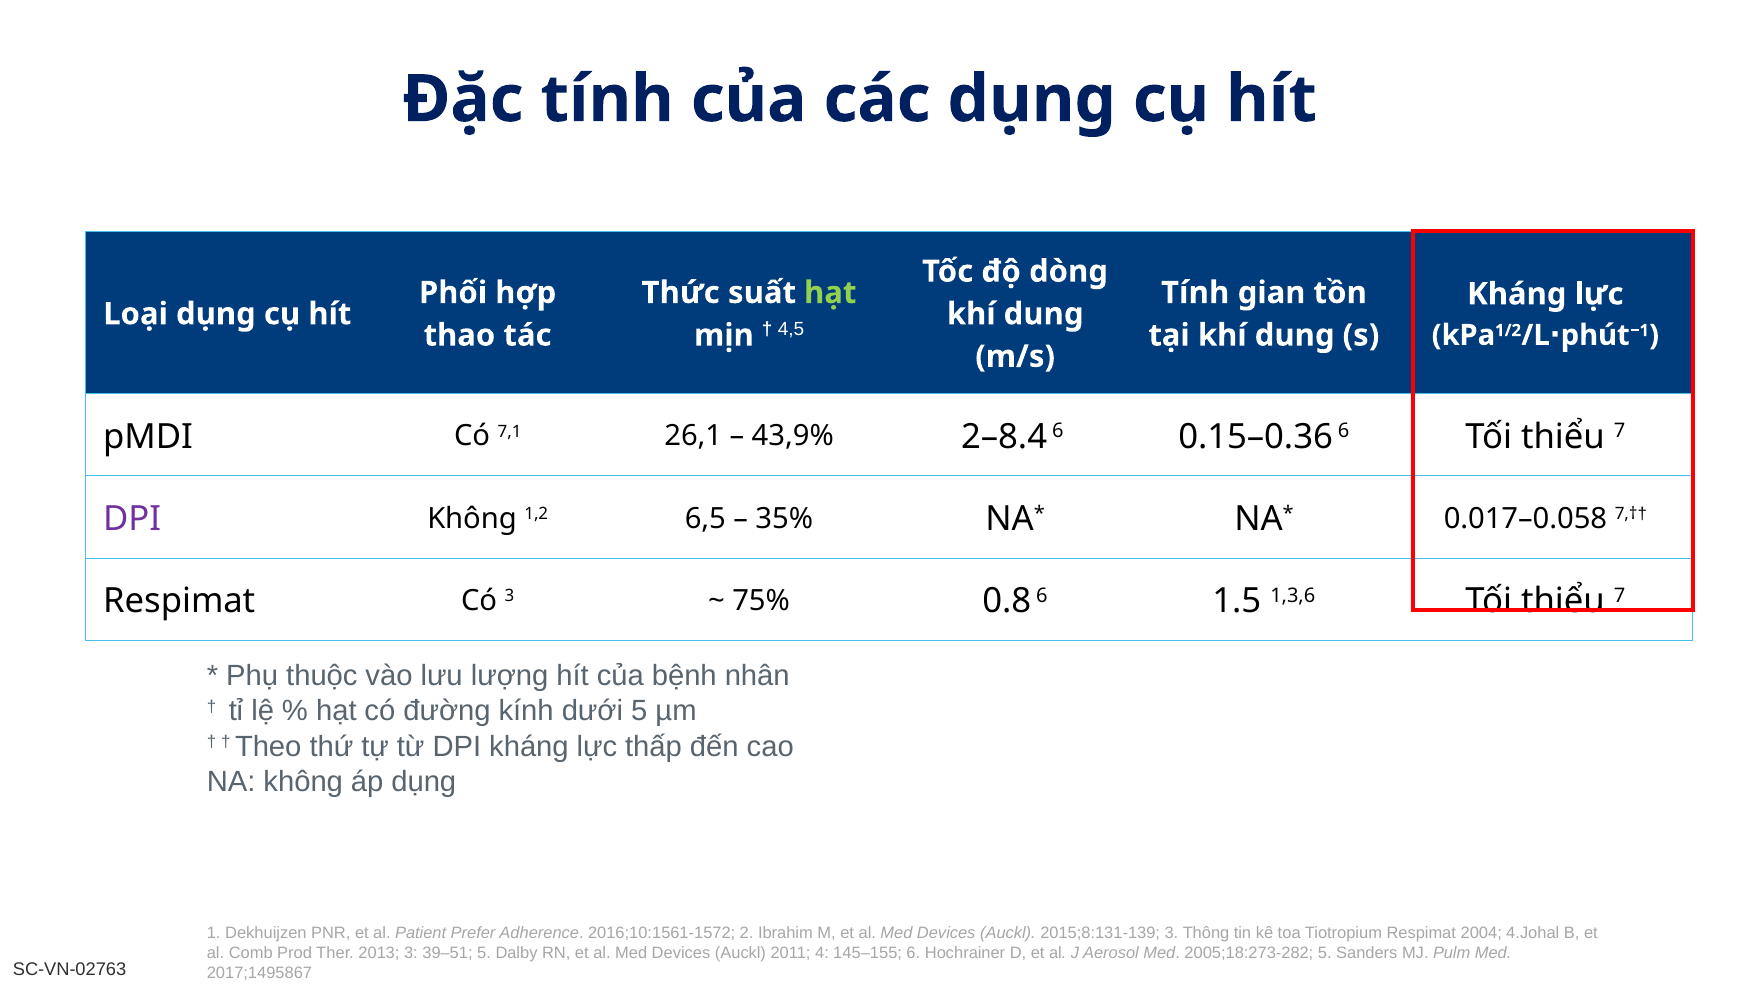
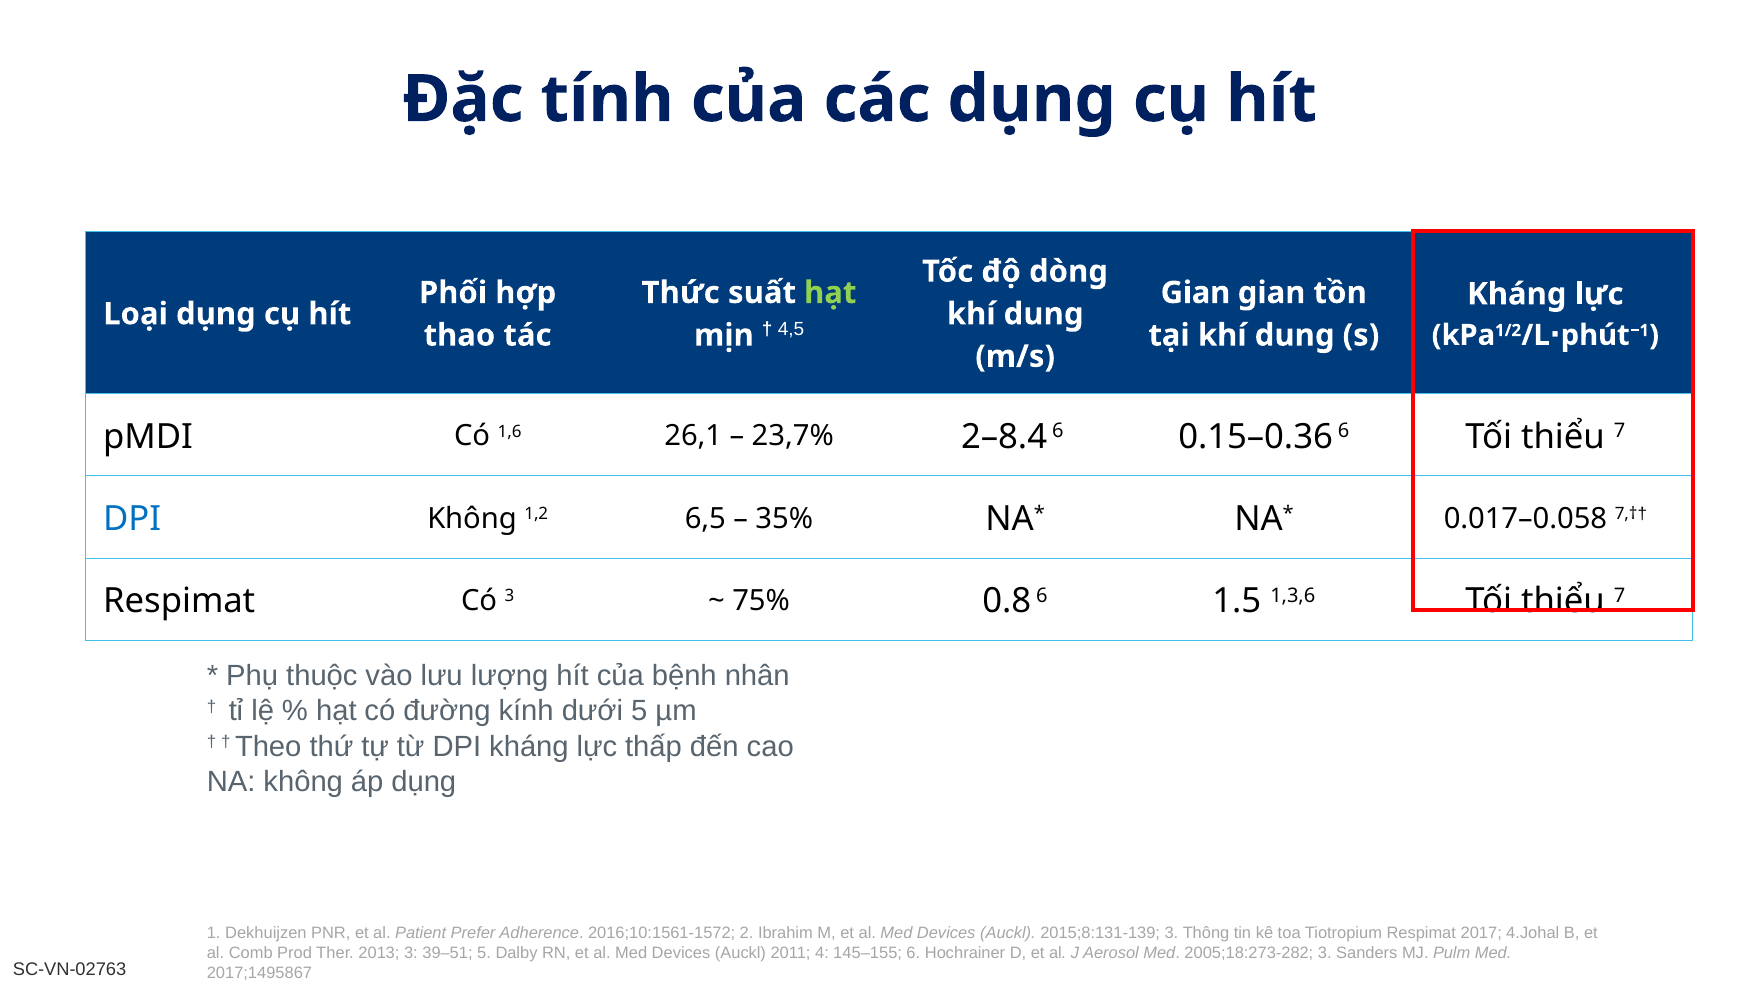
Tính: Tính -> Gian (1195, 293)
7,1: 7,1 -> 1,6 (510, 431)
43,9%: 43,9% -> 23,7% (793, 436)
DPI colour: purple -> blue (132, 519)
2004: 2004 -> 2017 (1481, 933)
2005;18:273-282 5: 5 -> 3 (1325, 952)
